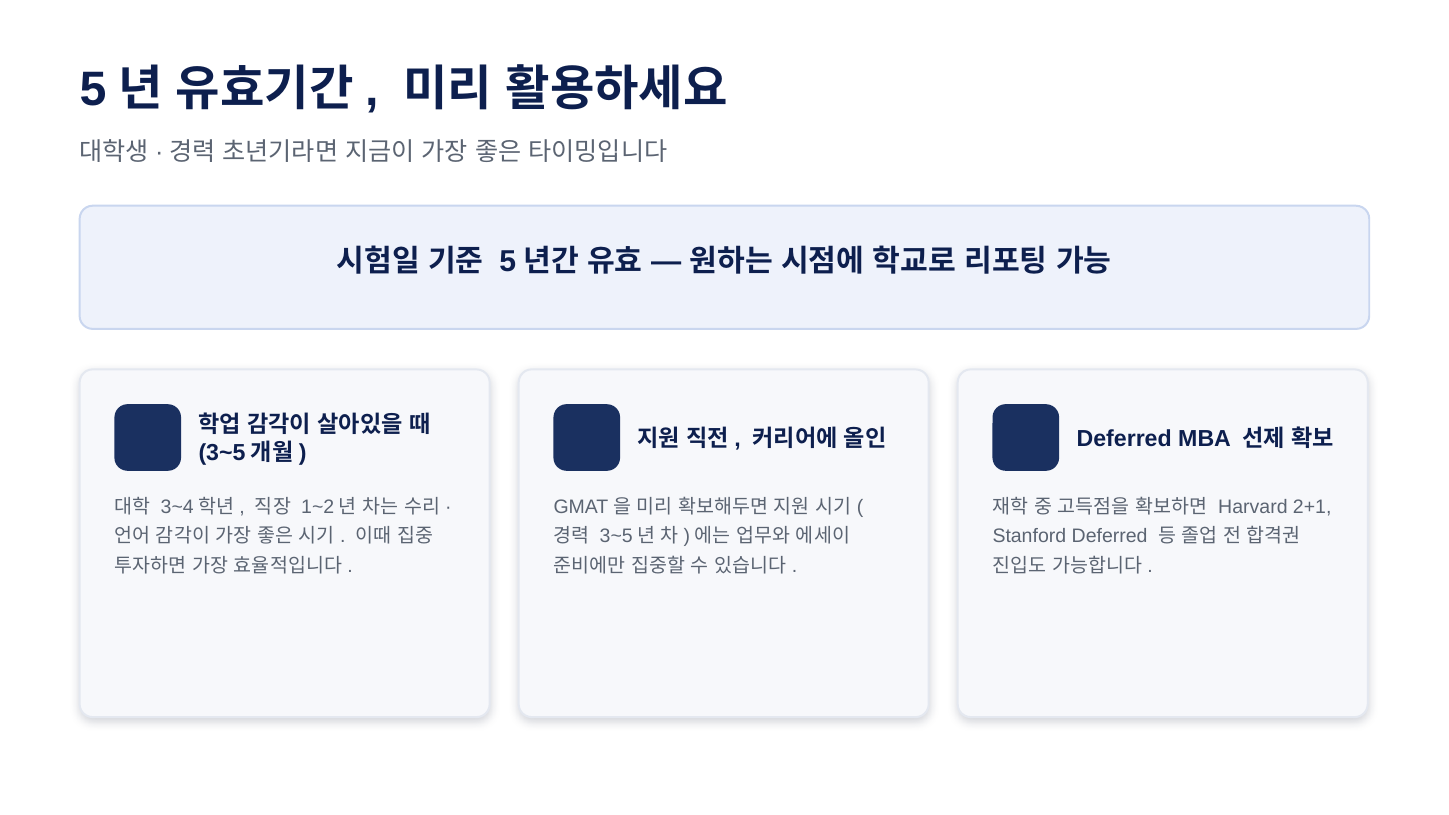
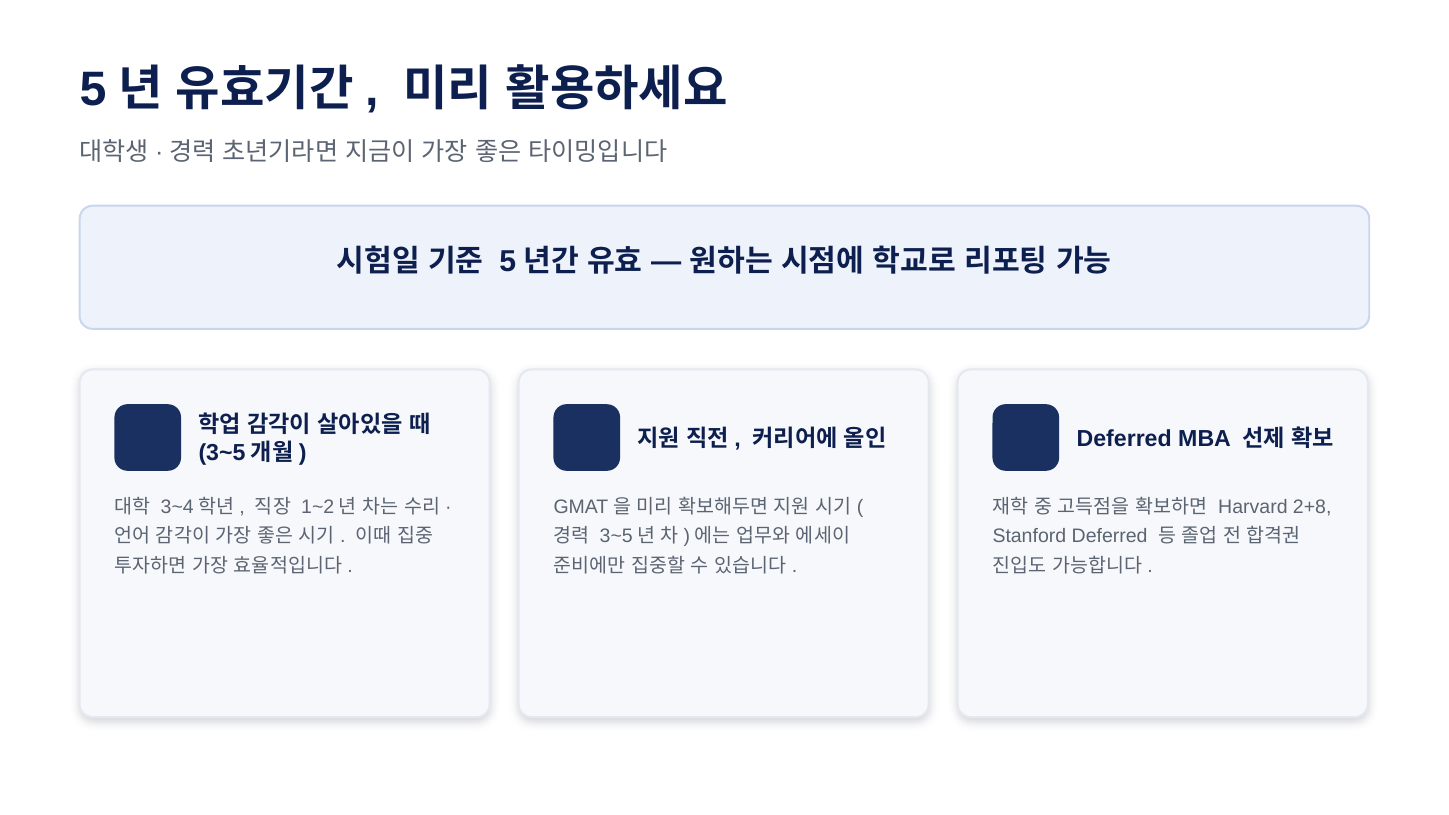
2+1: 2+1 -> 2+8 (1312, 507)
